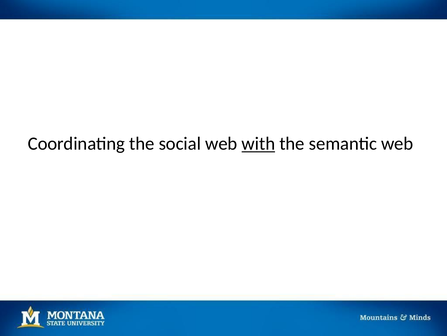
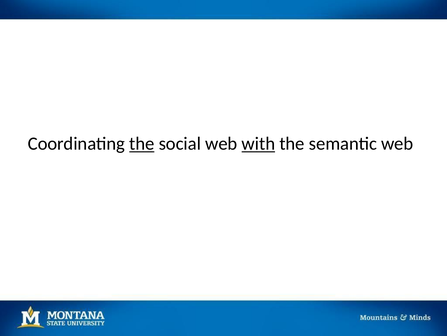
the underline: none -> present (142, 143)
